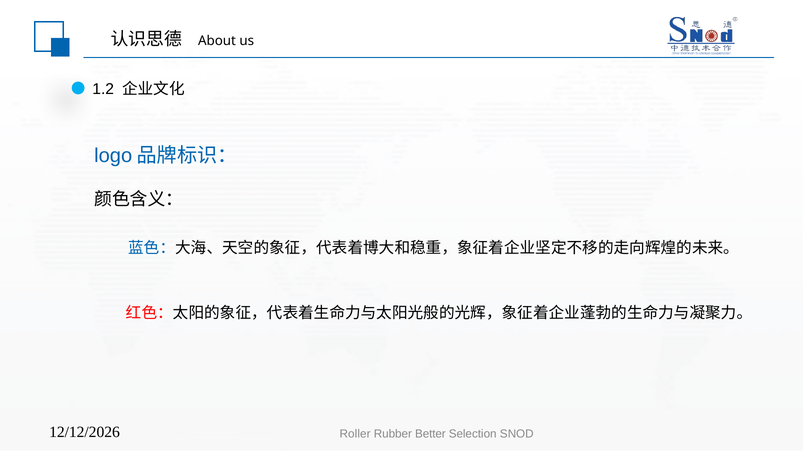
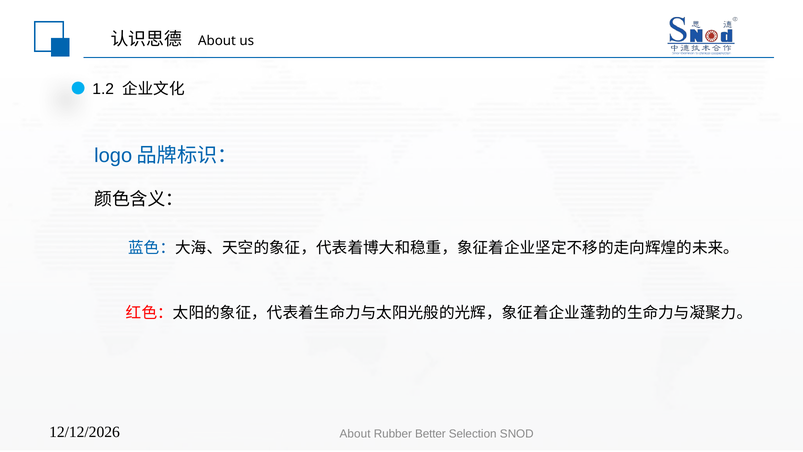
Roller: Roller -> About (355, 434)
